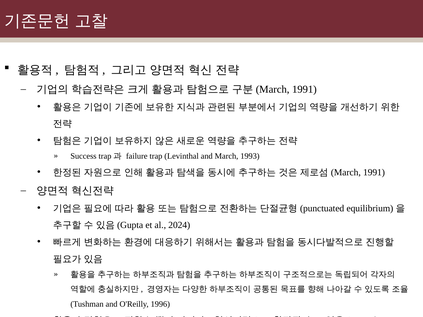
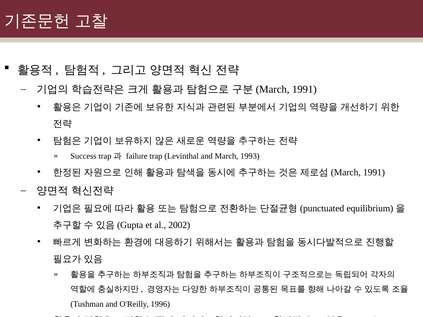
2024: 2024 -> 2002 (179, 225)
